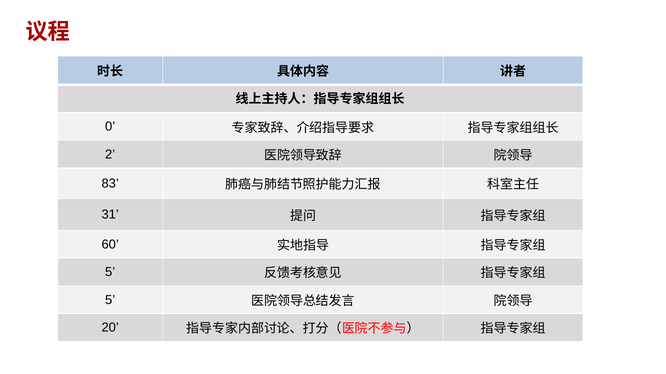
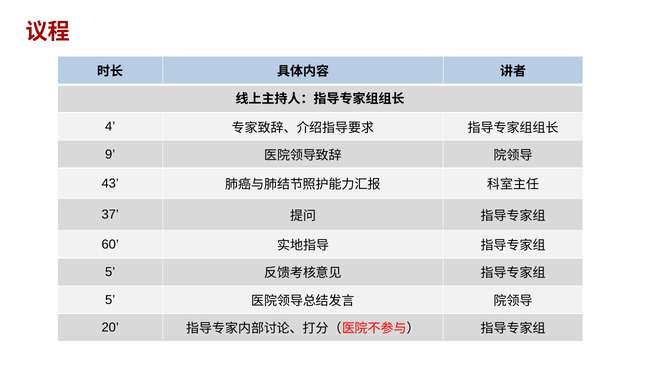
0: 0 -> 4 (110, 127)
2: 2 -> 9 (110, 155)
83: 83 -> 43 (110, 184)
31: 31 -> 37 (110, 215)
